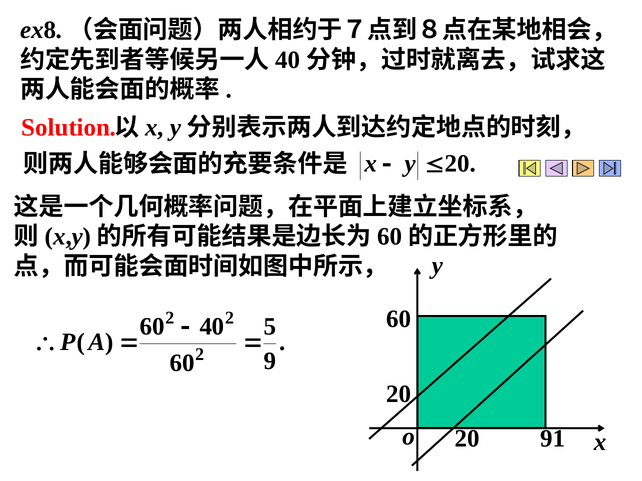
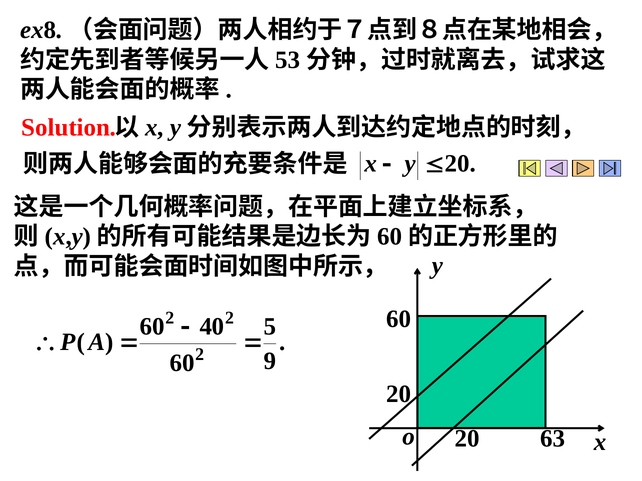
40: 40 -> 53 (288, 60)
91: 91 -> 63 (553, 439)
